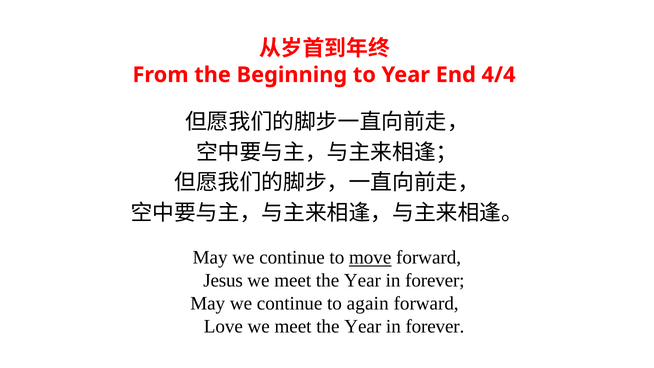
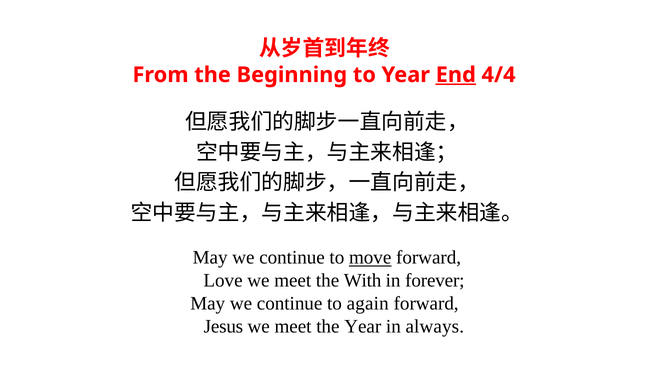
End underline: none -> present (456, 75)
Jesus: Jesus -> Love (223, 280)
Year: Year -> With (363, 280)
Love: Love -> Jesus (223, 326)
forever: forever -> always (435, 326)
